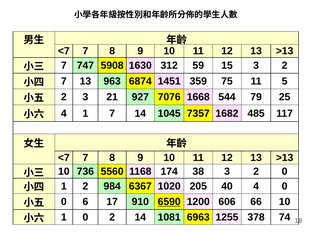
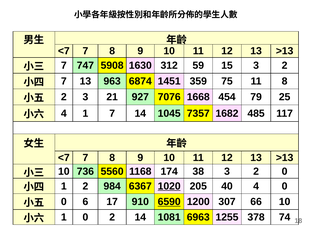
11 5: 5 -> 8 (285, 81)
544: 544 -> 454 (227, 97)
1020 underline: none -> present (169, 186)
606: 606 -> 307 (227, 202)
